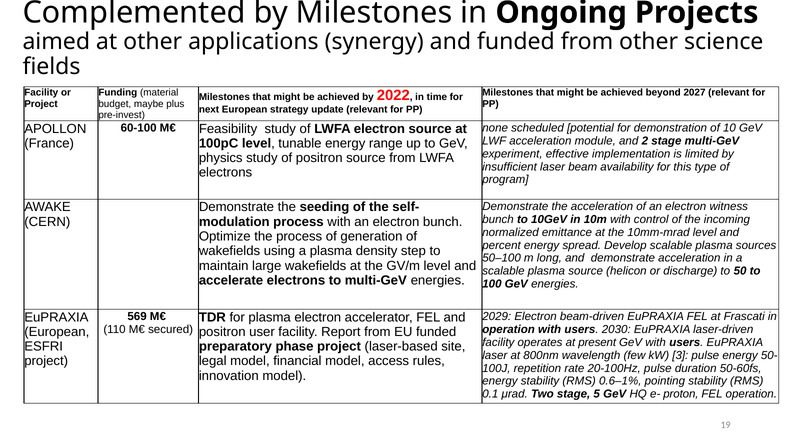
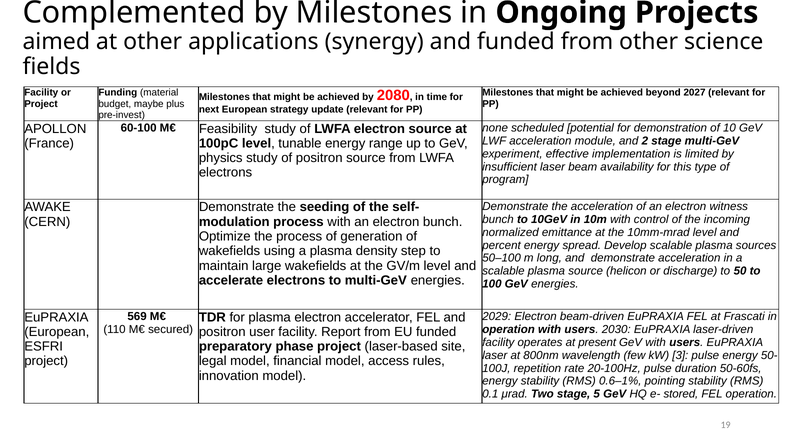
2022: 2022 -> 2080 (393, 96)
proton: proton -> stored (681, 394)
